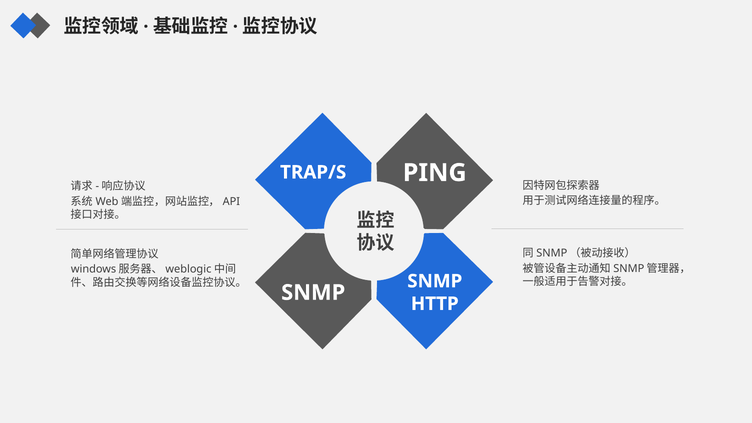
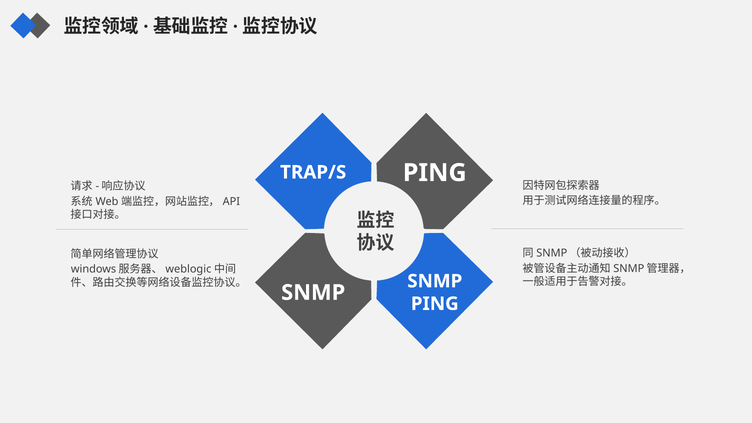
HTTP: HTTP -> PING (435, 304)
